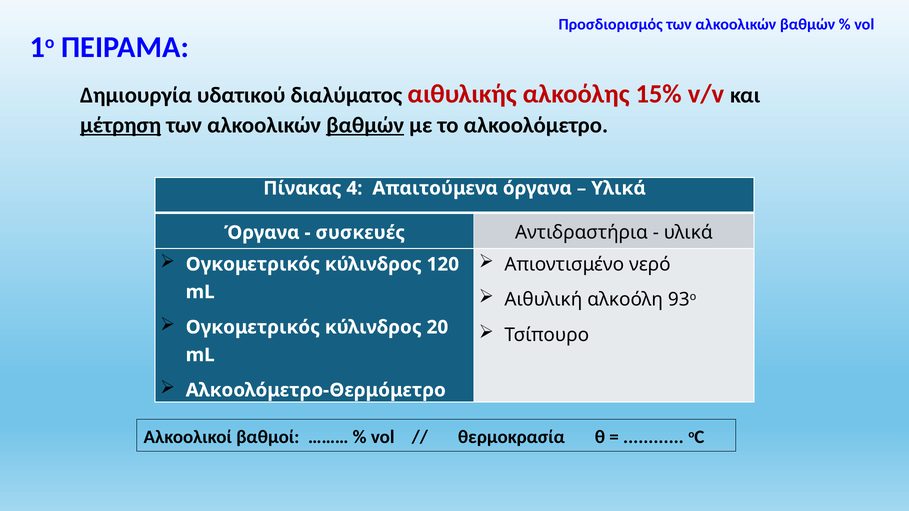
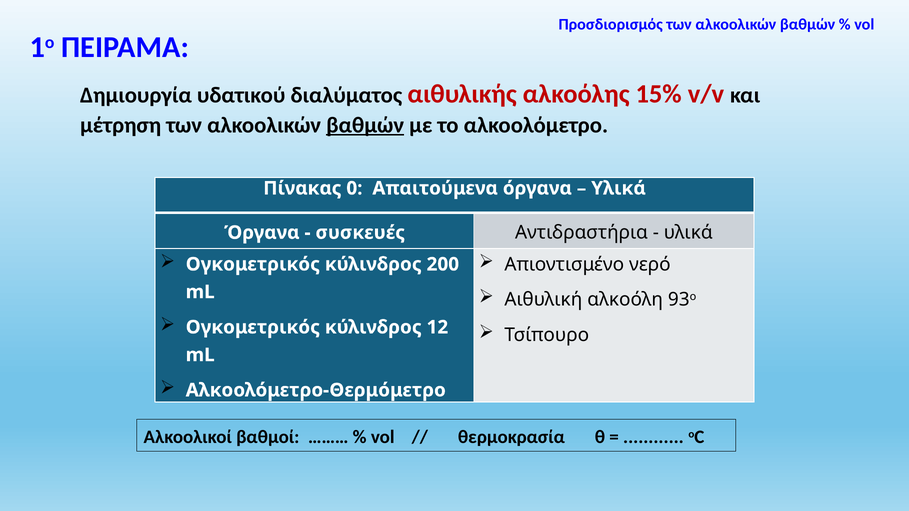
μέτρηση underline: present -> none (121, 125)
4: 4 -> 0 (354, 188)
120: 120 -> 200 (443, 264)
20: 20 -> 12 (437, 327)
